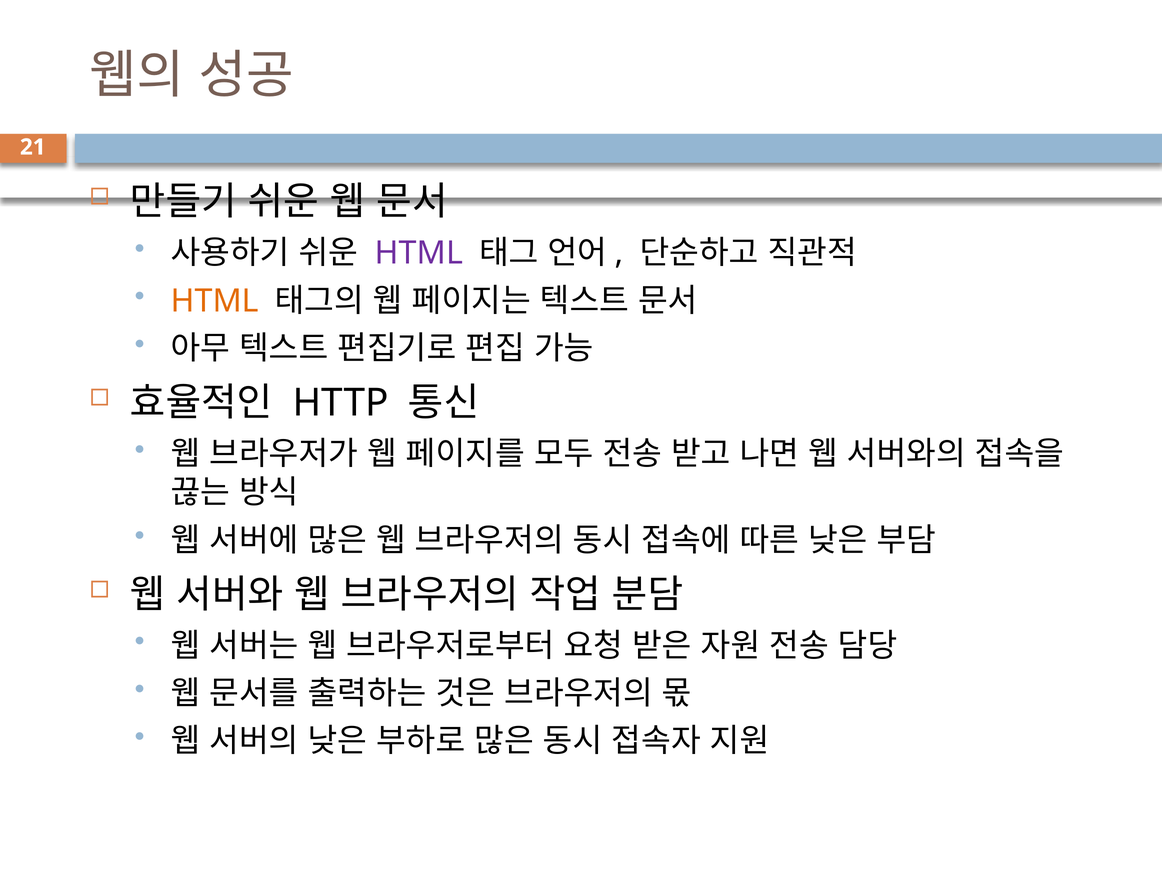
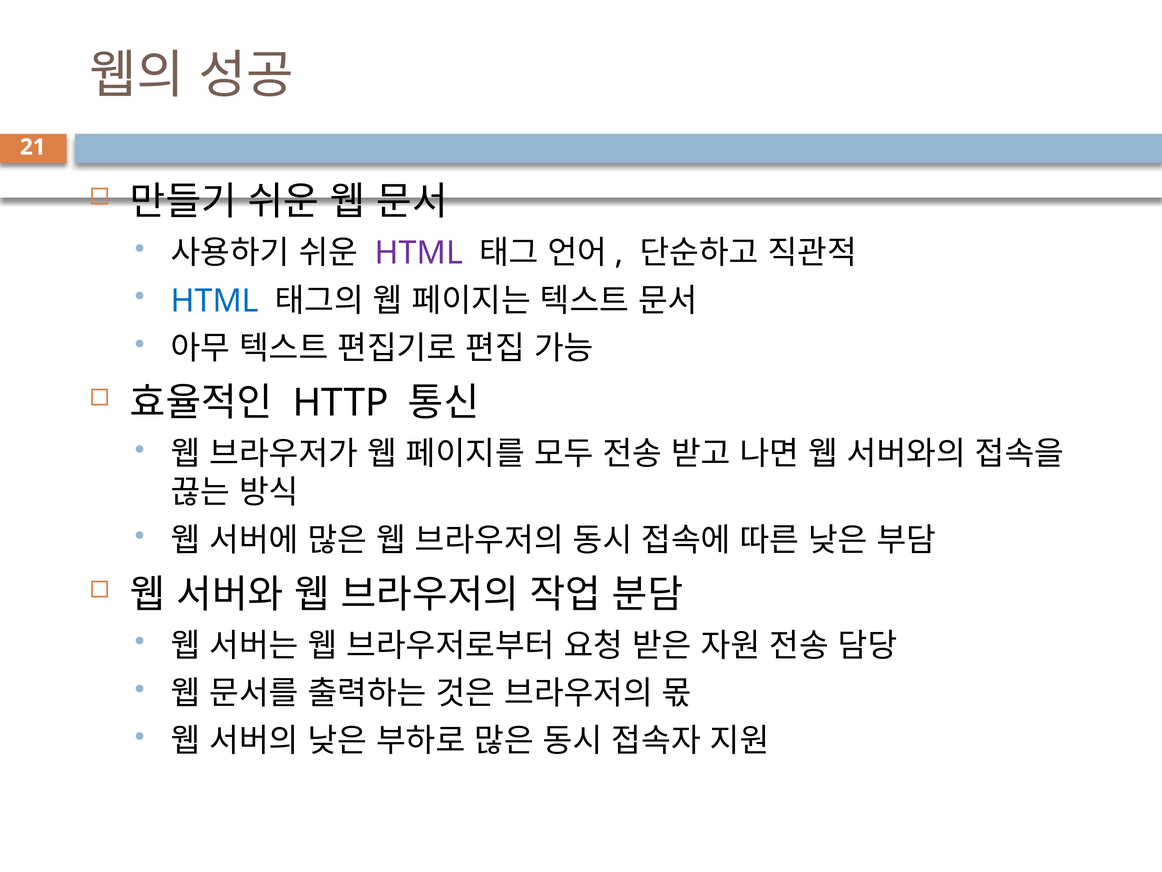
HTML colour: orange -> blue (215, 301)
